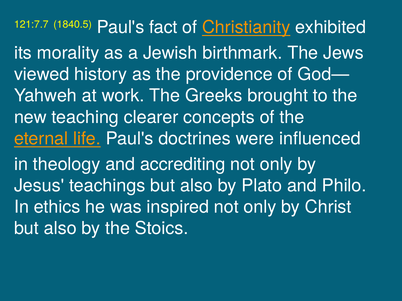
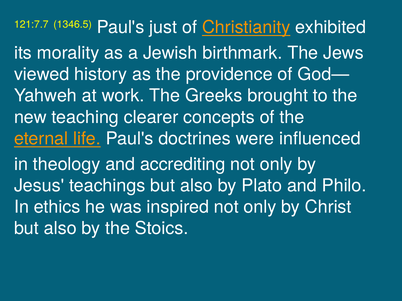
1840.5: 1840.5 -> 1346.5 (73, 25)
fact: fact -> just (163, 27)
